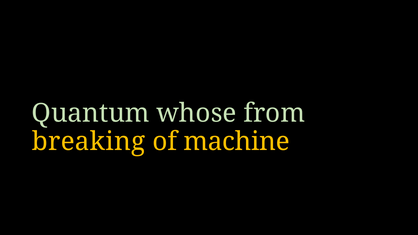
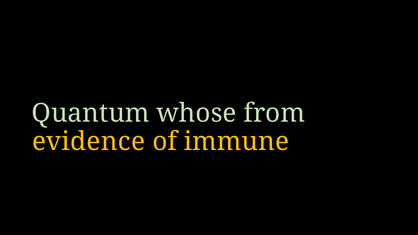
breaking: breaking -> evidence (89, 141)
machine: machine -> immune (236, 141)
